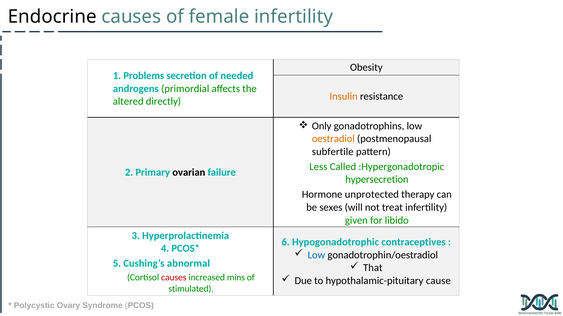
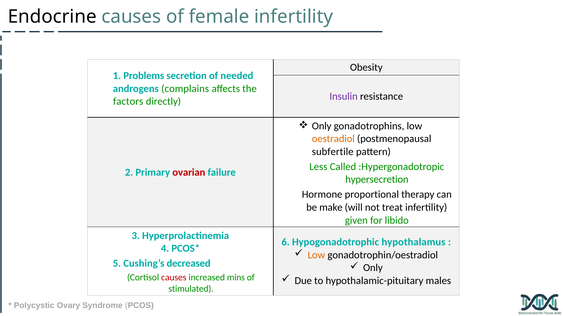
primordial: primordial -> complains (185, 89)
Insulin colour: orange -> purple (344, 96)
altered: altered -> factors (128, 102)
ovarian colour: black -> red (189, 173)
unprotected: unprotected -> proportional (372, 195)
sexes: sexes -> make (331, 208)
contraceptives: contraceptives -> hypothalamus (413, 243)
Low colour: blue -> orange (316, 255)
abnormal: abnormal -> decreased (189, 264)
That: That -> Only (373, 268)
cause: cause -> males (438, 281)
